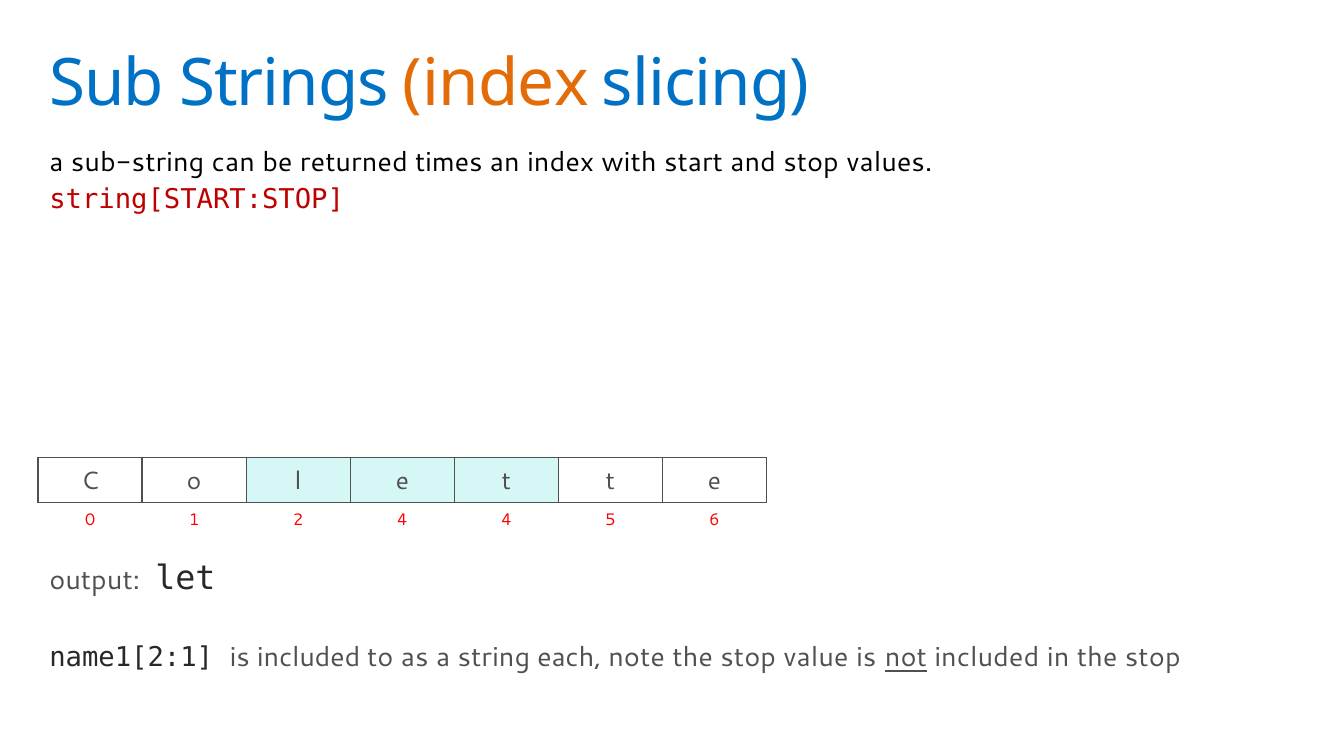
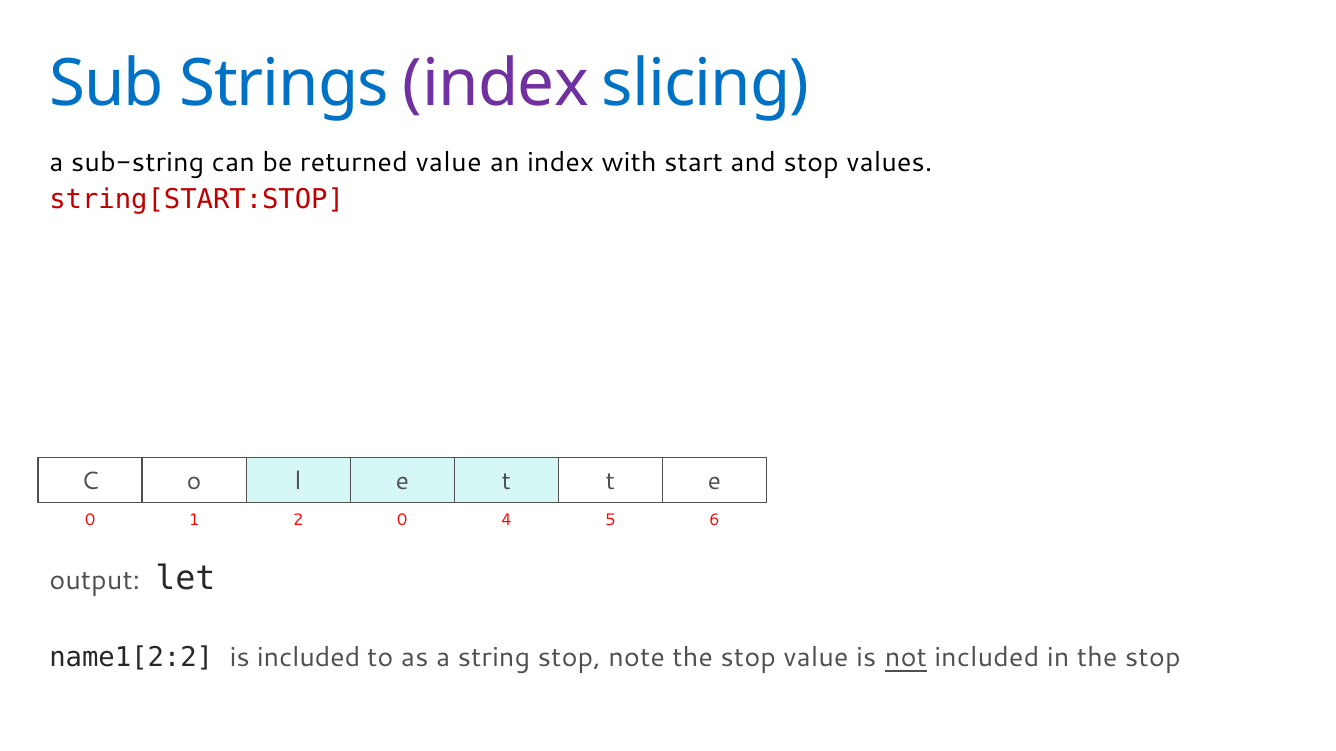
index colour: orange -> purple (496, 84)
returned times: times -> value (449, 162)
2 4: 4 -> 0 (402, 521)
name1[2:1: name1[2:1 -> name1[2:2 (131, 657)
string each: each -> stop (569, 657)
